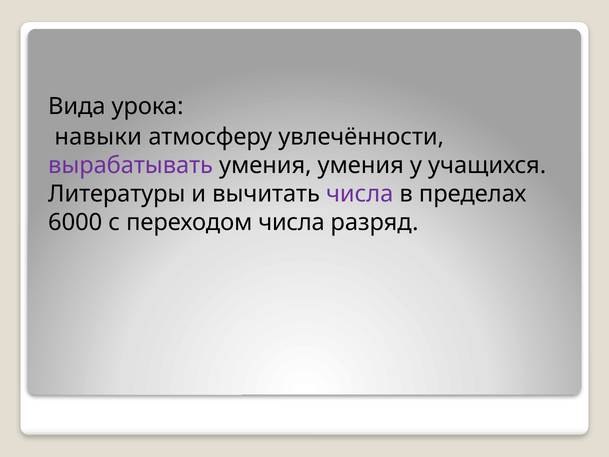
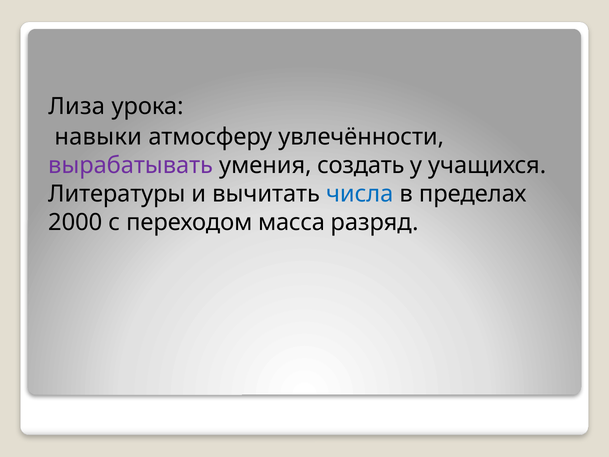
Вида: Вида -> Лиза (77, 106)
умения умения: умения -> создать (361, 165)
числа colour: purple -> blue (360, 194)
6000: 6000 -> 2000 (75, 222)
переходом числа: числа -> масса (292, 222)
